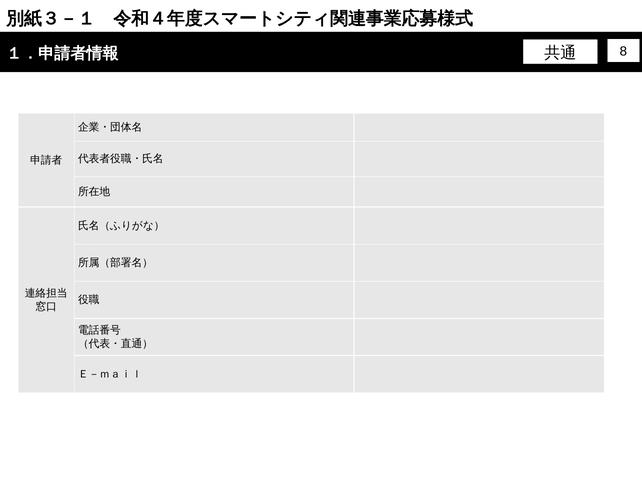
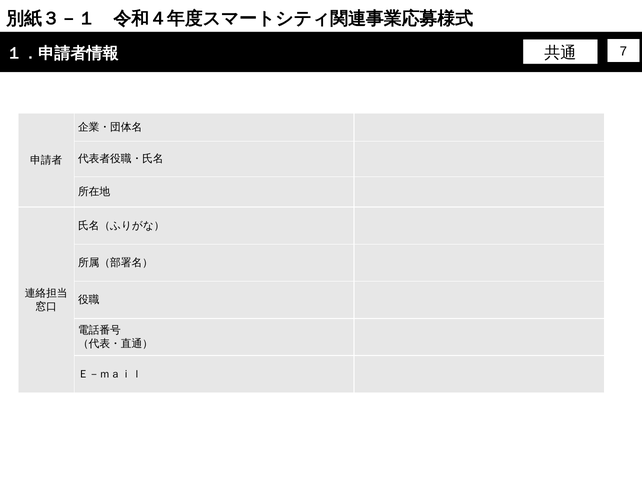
8: 8 -> 7 (623, 51)
